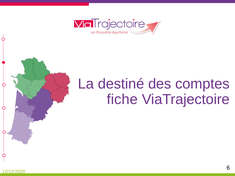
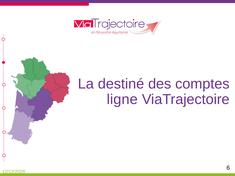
fiche: fiche -> ligne (122, 100)
